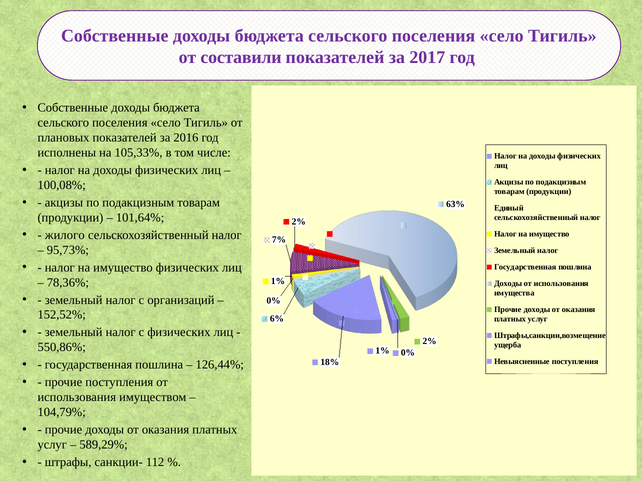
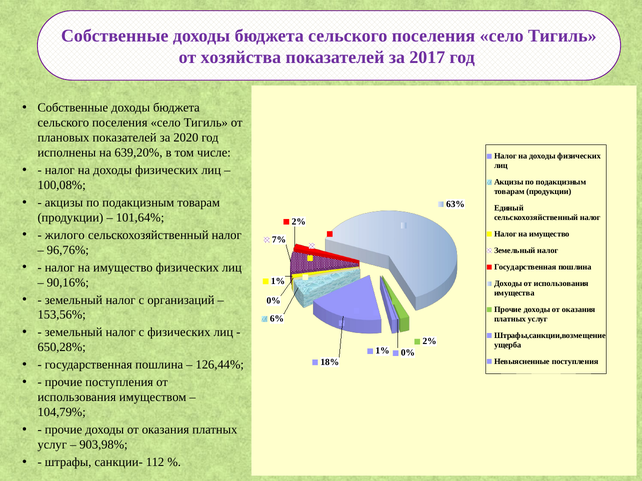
составили: составили -> хозяйства (241, 57)
2016: 2016 -> 2020 (186, 138)
105,33%: 105,33% -> 639,20% (139, 153)
95,73%: 95,73% -> 96,76% (68, 250)
78,36%: 78,36% -> 90,16% (68, 283)
152,52%: 152,52% -> 153,56% (62, 315)
550,86%: 550,86% -> 650,28% (62, 348)
589,29%: 589,29% -> 903,98% (104, 445)
